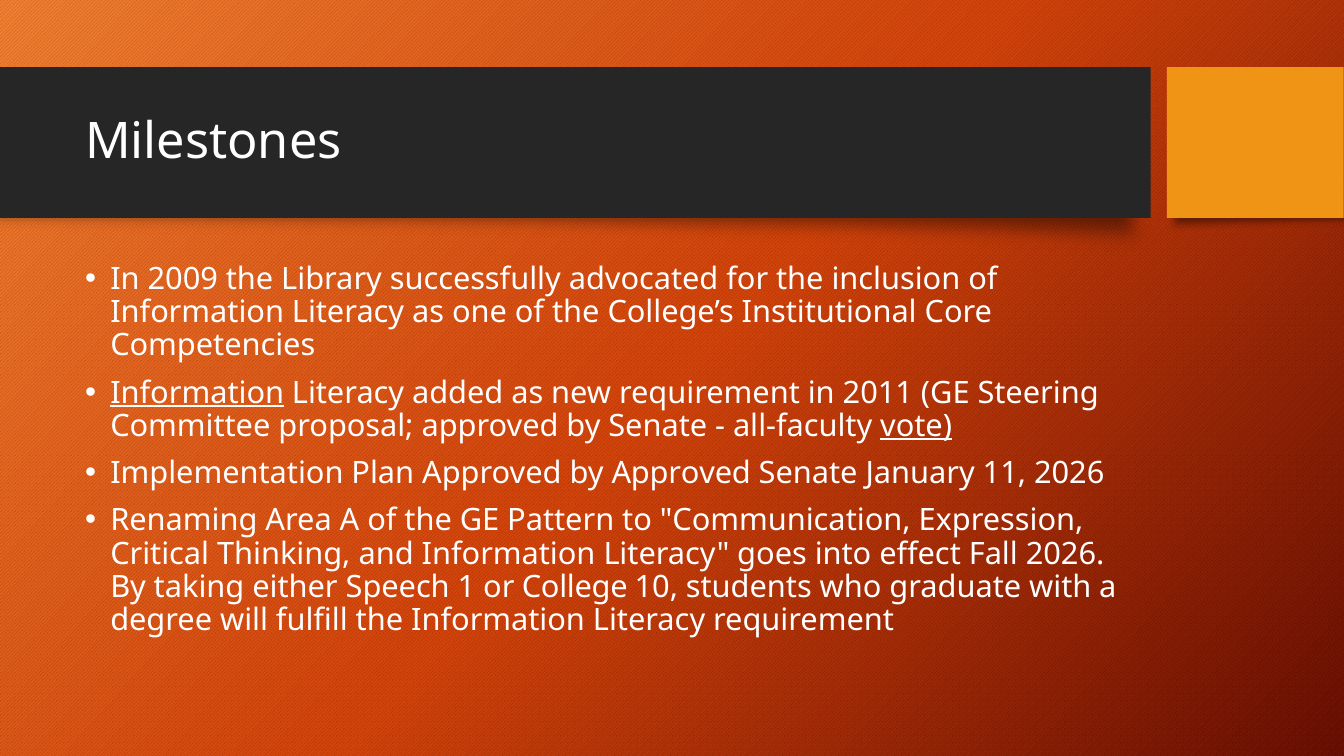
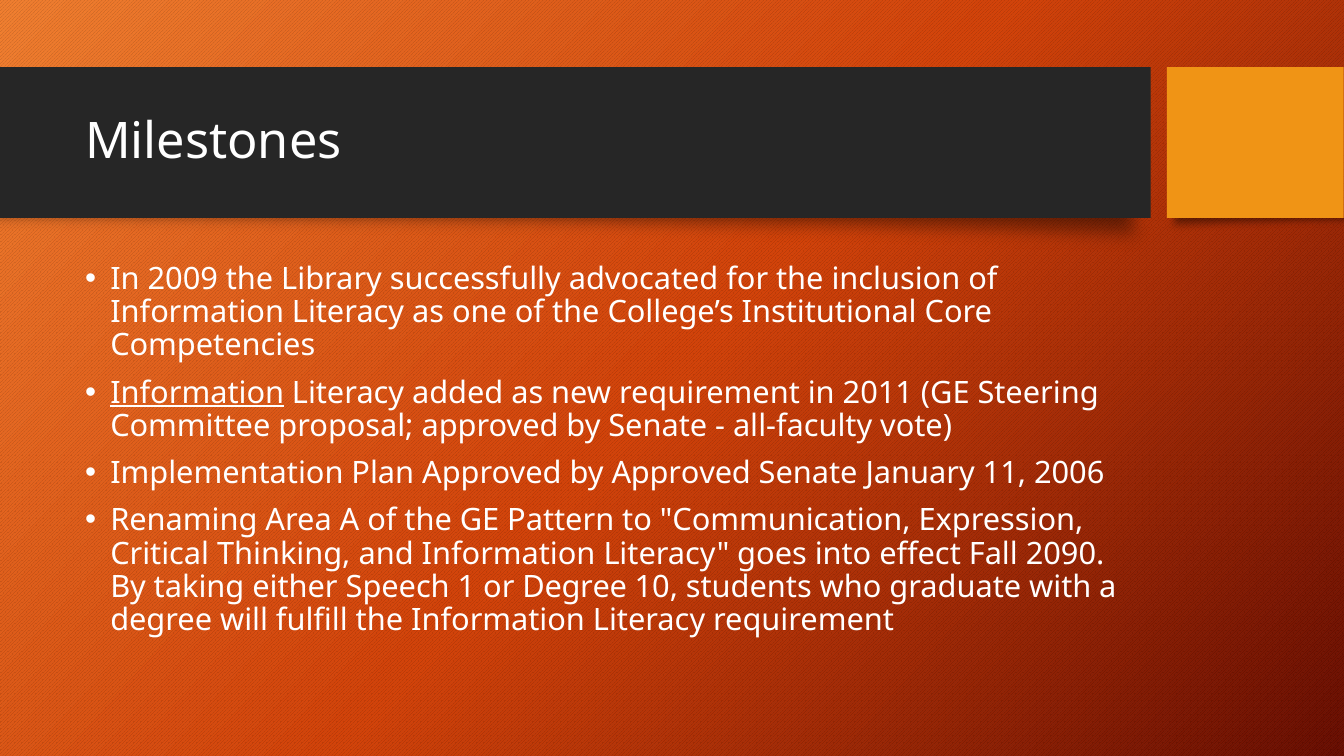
vote underline: present -> none (916, 426)
11 2026: 2026 -> 2006 (1069, 473)
Fall 2026: 2026 -> 2090 (1065, 554)
or College: College -> Degree (575, 587)
